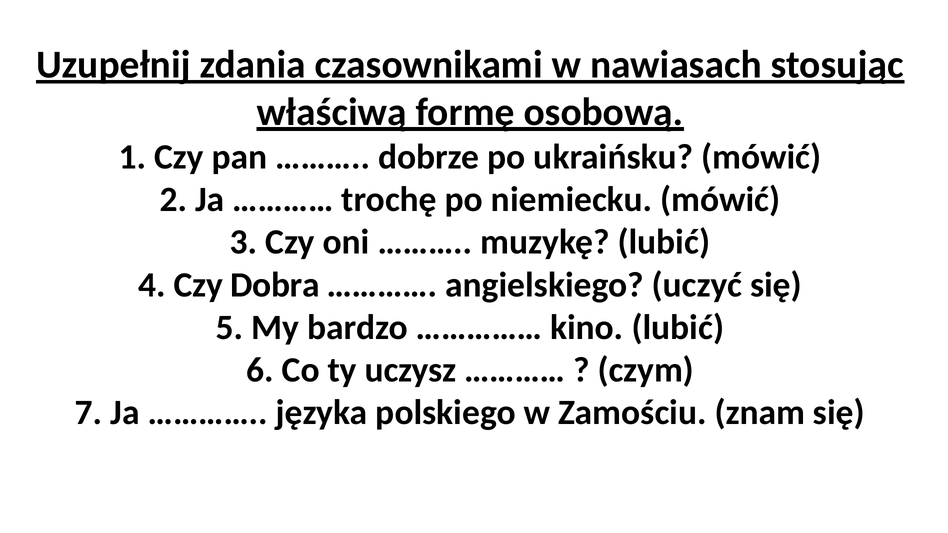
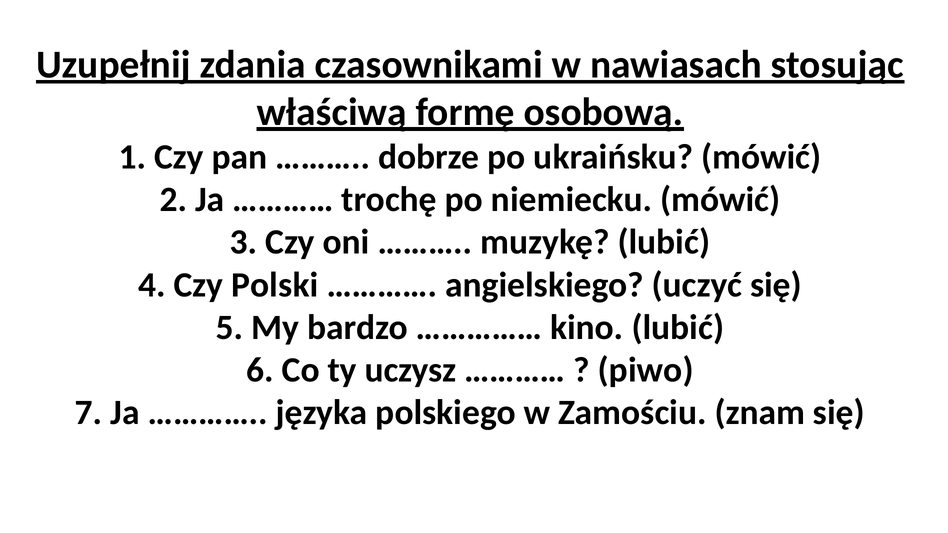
Dobra: Dobra -> Polski (275, 285)
czym: czym -> piwo (646, 370)
